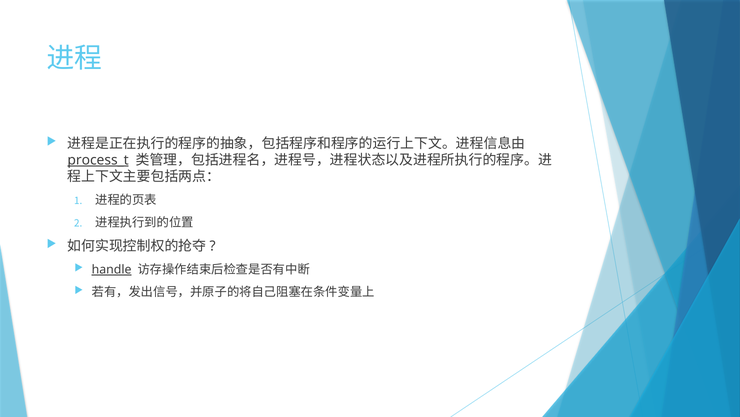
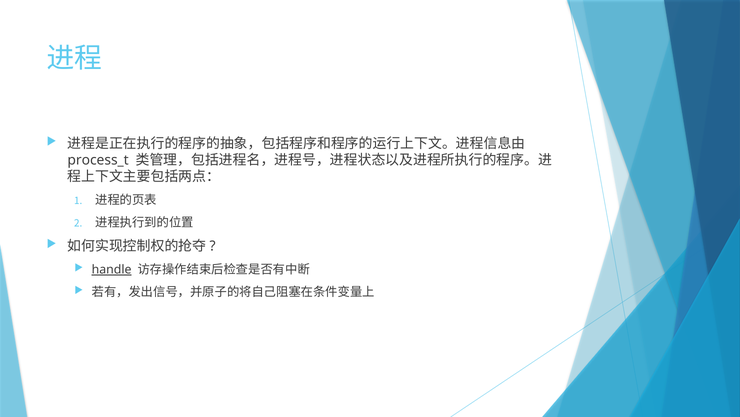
process_t underline: present -> none (98, 160)
